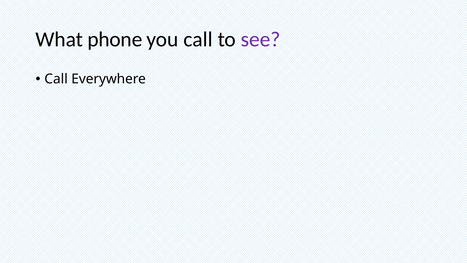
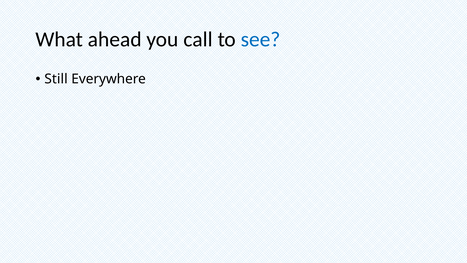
phone: phone -> ahead (115, 39)
see colour: purple -> blue (261, 39)
Call: Call -> Still (56, 79)
